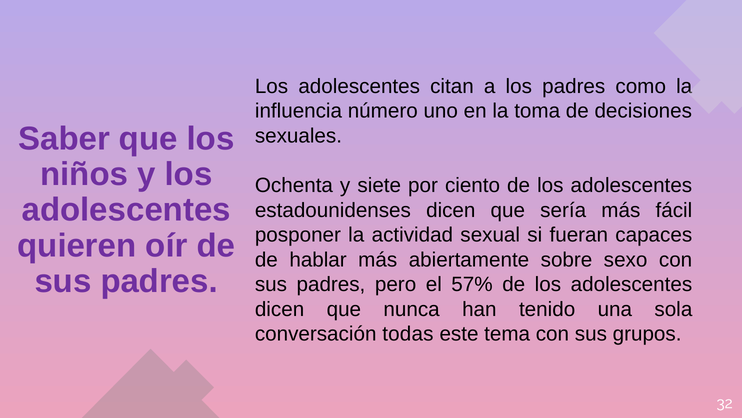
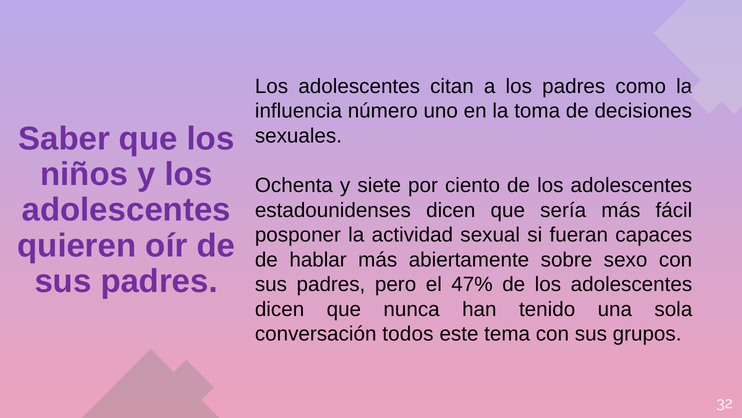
57%: 57% -> 47% (472, 284)
todas: todas -> todos (408, 334)
